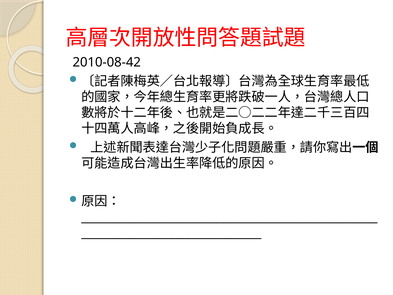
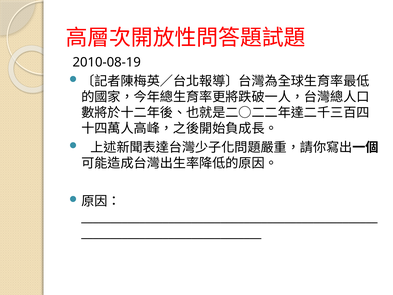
2010-08-42: 2010-08-42 -> 2010-08-19 (107, 62)
